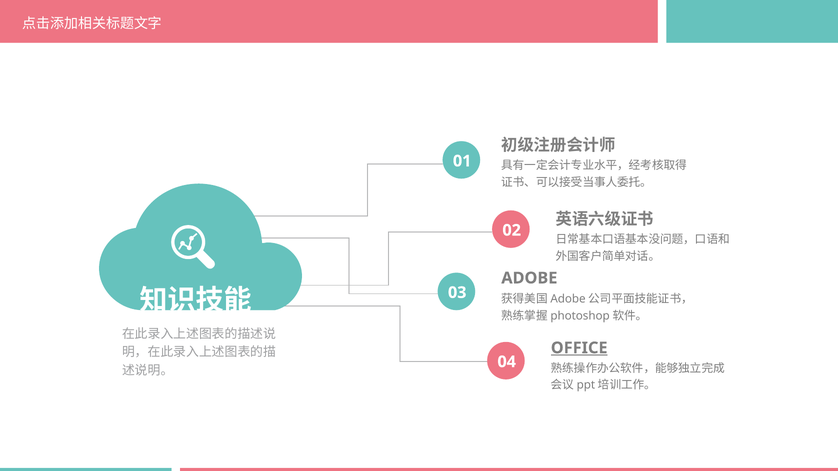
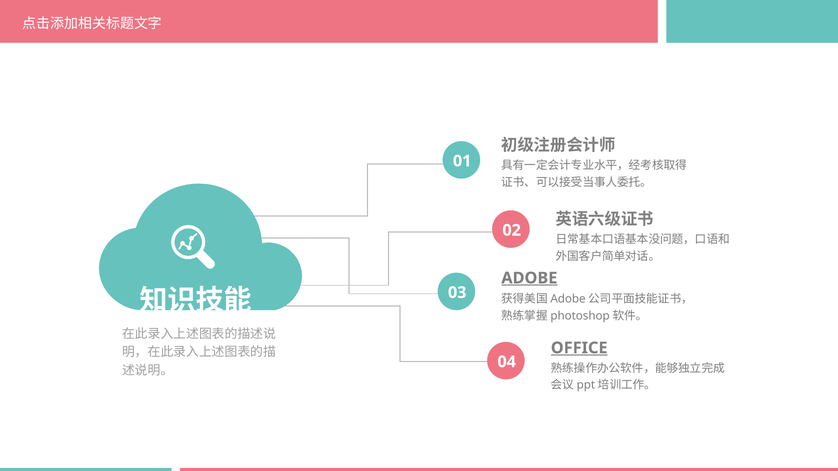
ADOBE underline: none -> present (529, 278)
